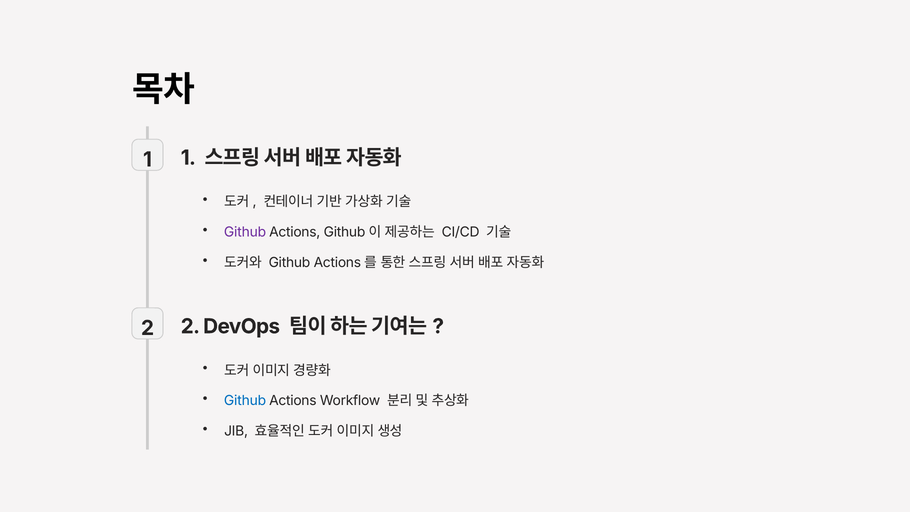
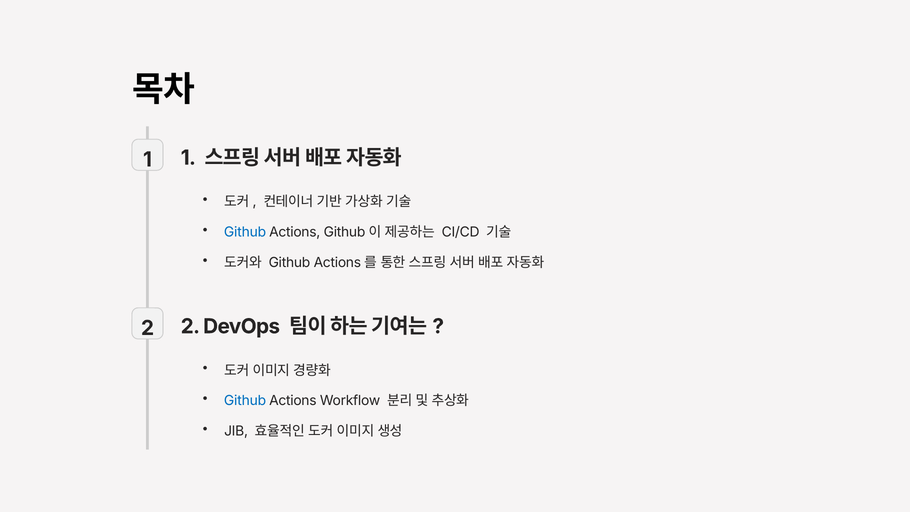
Github colour: purple -> blue (245, 232)
